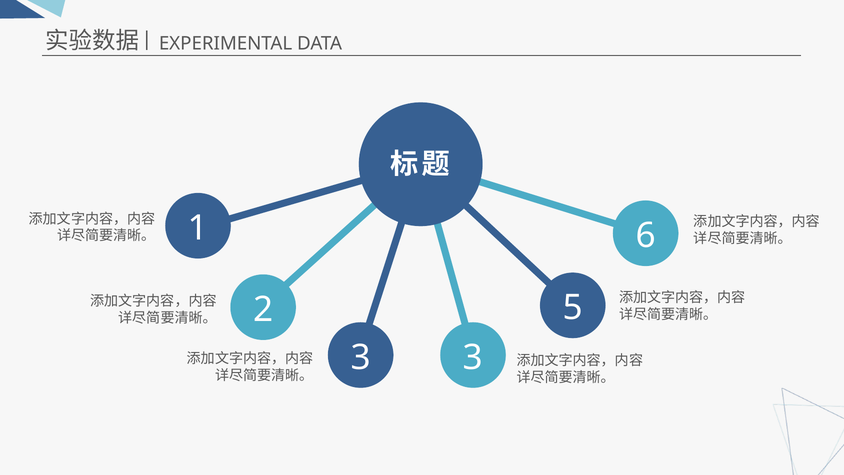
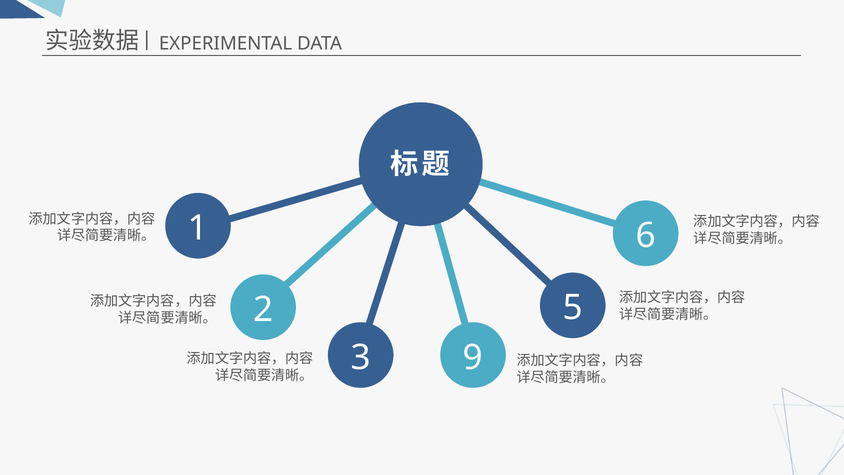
3 3: 3 -> 9 (473, 357)
